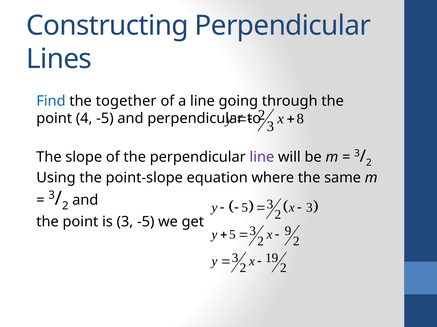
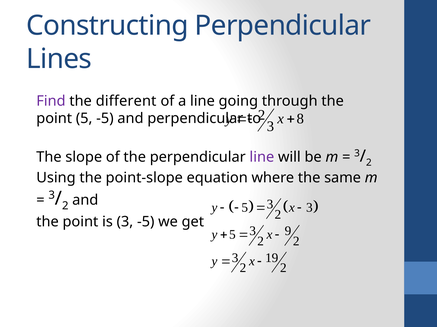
Find colour: blue -> purple (51, 101)
together: together -> different (126, 101)
point 4: 4 -> 5 (84, 119)
